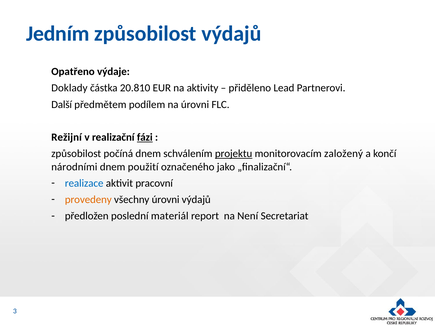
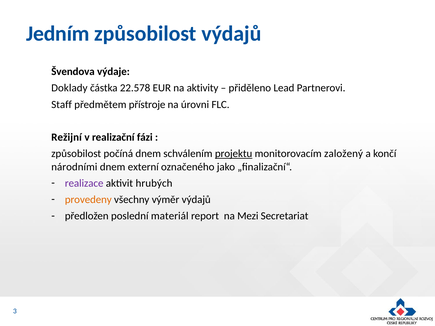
Opatřeno: Opatřeno -> Švendova (73, 72)
20.810: 20.810 -> 22.578 (135, 88)
Další: Další -> Staff (62, 105)
podílem: podílem -> přístroje (147, 105)
fázi underline: present -> none (145, 137)
použití: použití -> externí (143, 167)
realizace colour: blue -> purple (84, 183)
pracovní: pracovní -> hrubých (154, 183)
všechny úrovni: úrovni -> výměr (166, 200)
Není: Není -> Mezi (248, 216)
